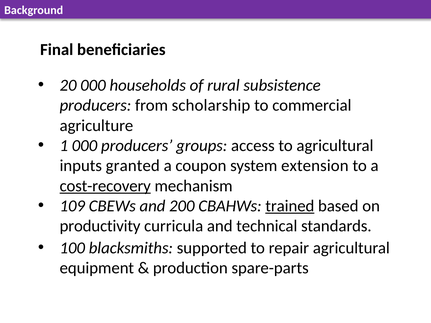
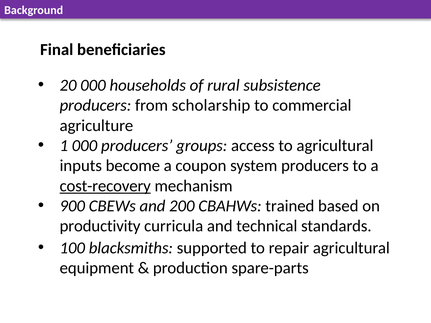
granted: granted -> become (133, 166)
system extension: extension -> producers (315, 166)
109: 109 -> 900 (72, 206)
trained underline: present -> none (290, 206)
